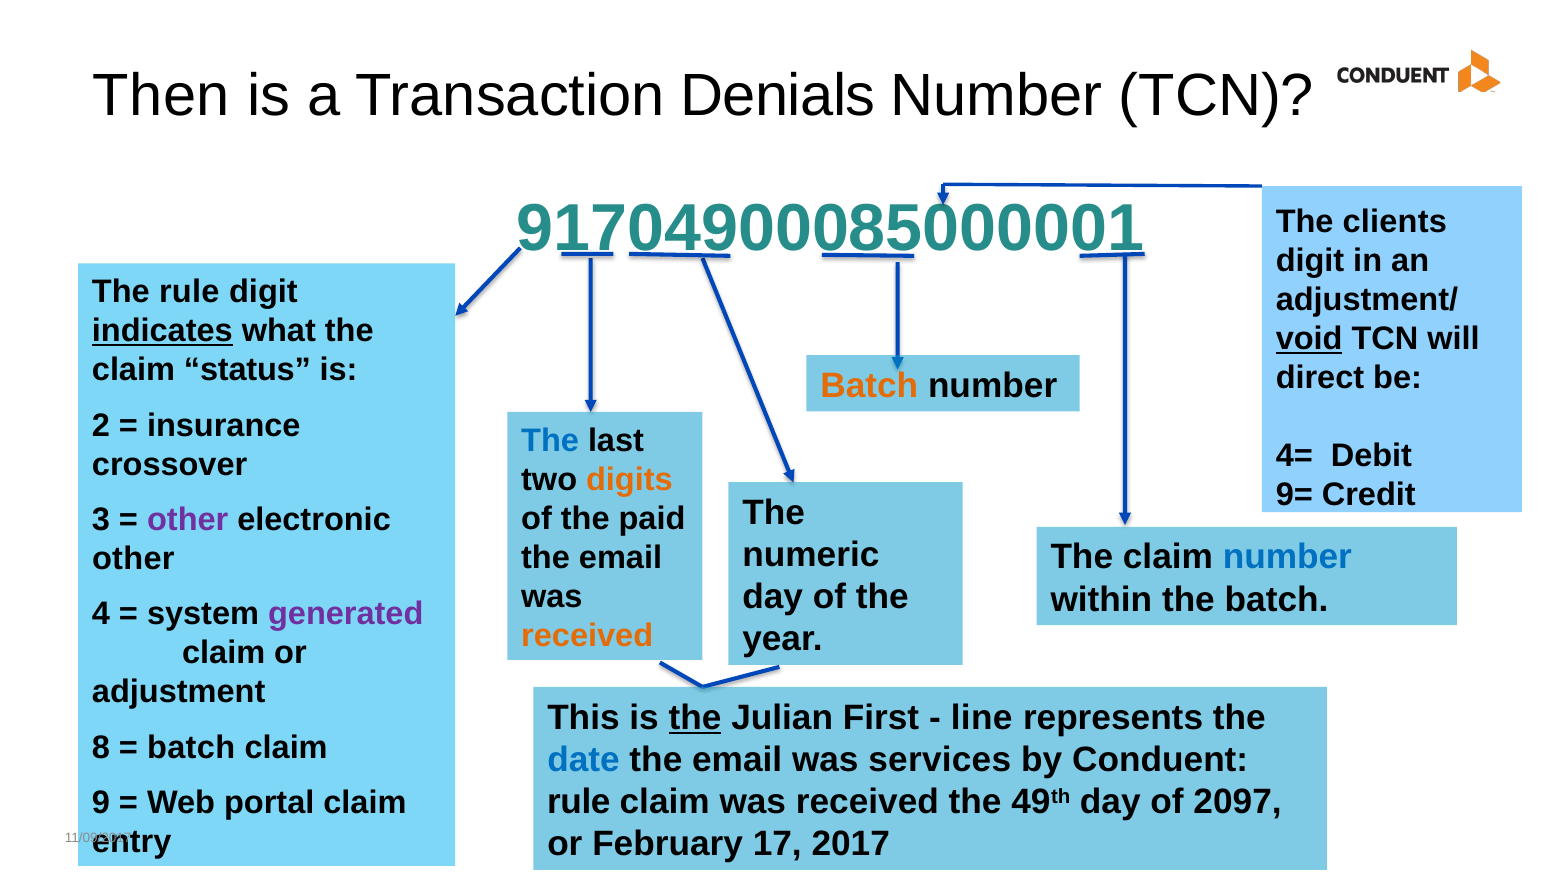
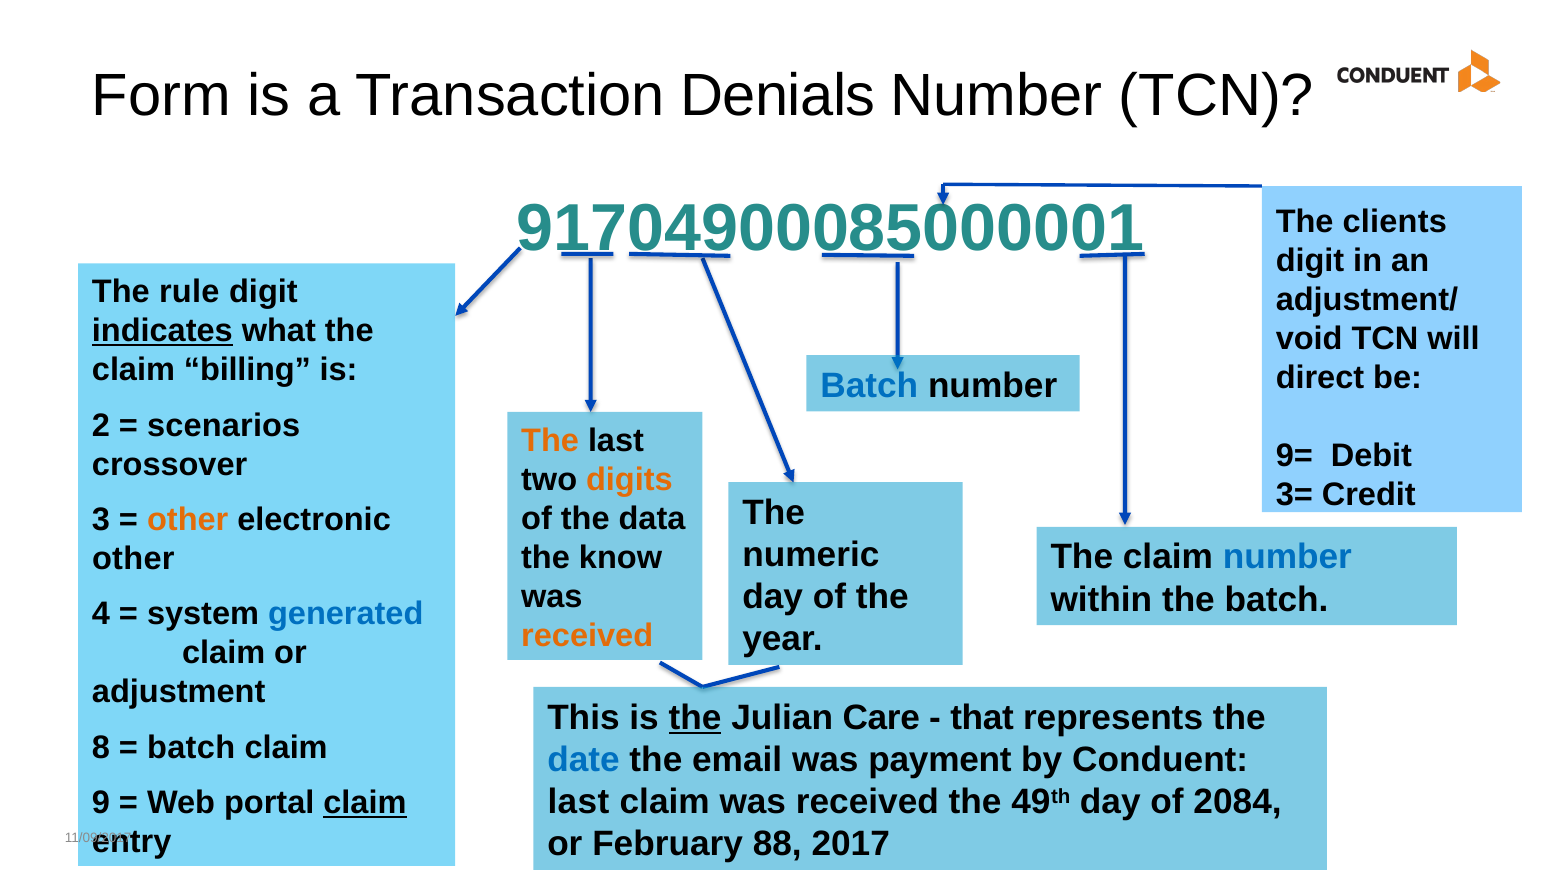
Then: Then -> Form (162, 96)
void underline: present -> none (1309, 339)
status: status -> billing (247, 370)
Batch colour: orange -> blue (869, 386)
insurance: insurance -> scenarios (224, 425)
The colour: blue -> orange (550, 441)
4=: 4= -> 9= (1294, 456)
9=: 9= -> 3= (1294, 495)
paid: paid -> data (652, 519)
other colour: purple -> orange (188, 520)
email: email -> know (621, 558)
generated colour: purple -> blue (346, 614)
First: First -> Care (881, 718)
line: line -> that (982, 718)
services: services -> payment (940, 760)
rule: rule -> last (578, 802)
2097: 2097 -> 2084 (1238, 802)
claim underline: none -> present (365, 803)
17: 17 -> 88 (777, 844)
